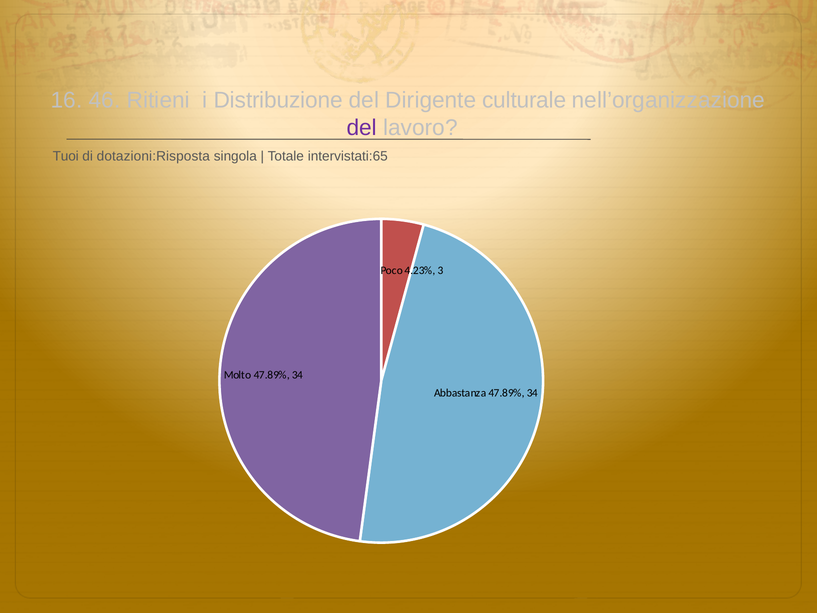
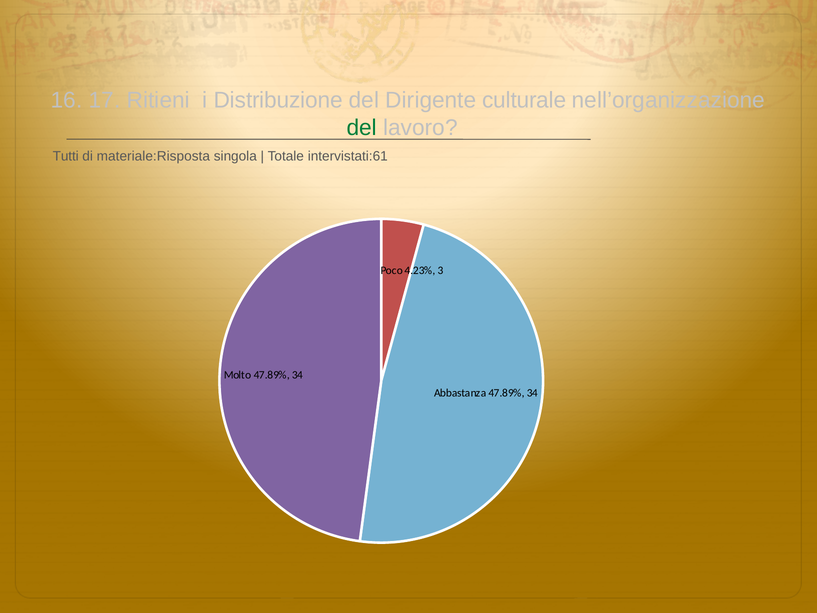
46: 46 -> 17 (105, 100)
del colour: purple -> green (362, 128)
Tuoi: Tuoi -> Tutti (66, 156)
dotazioni:Risposta: dotazioni:Risposta -> materiale:Risposta (153, 156)
intervistati:65: intervistati:65 -> intervistati:61 (348, 156)
